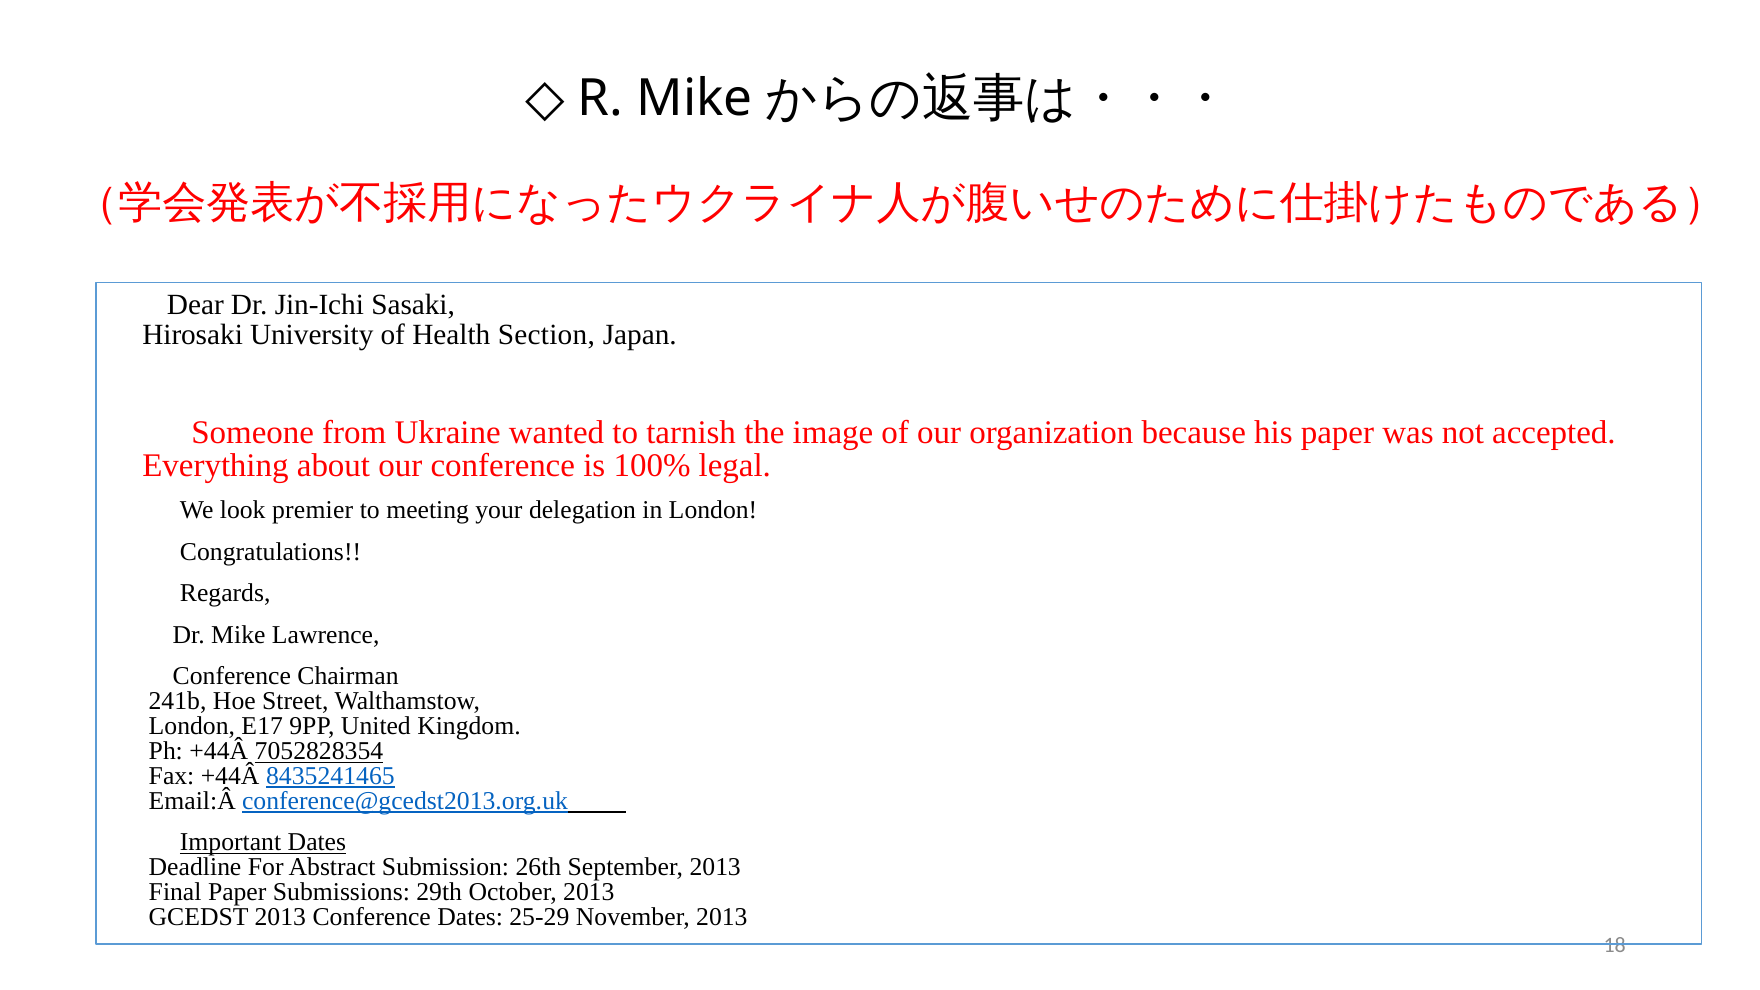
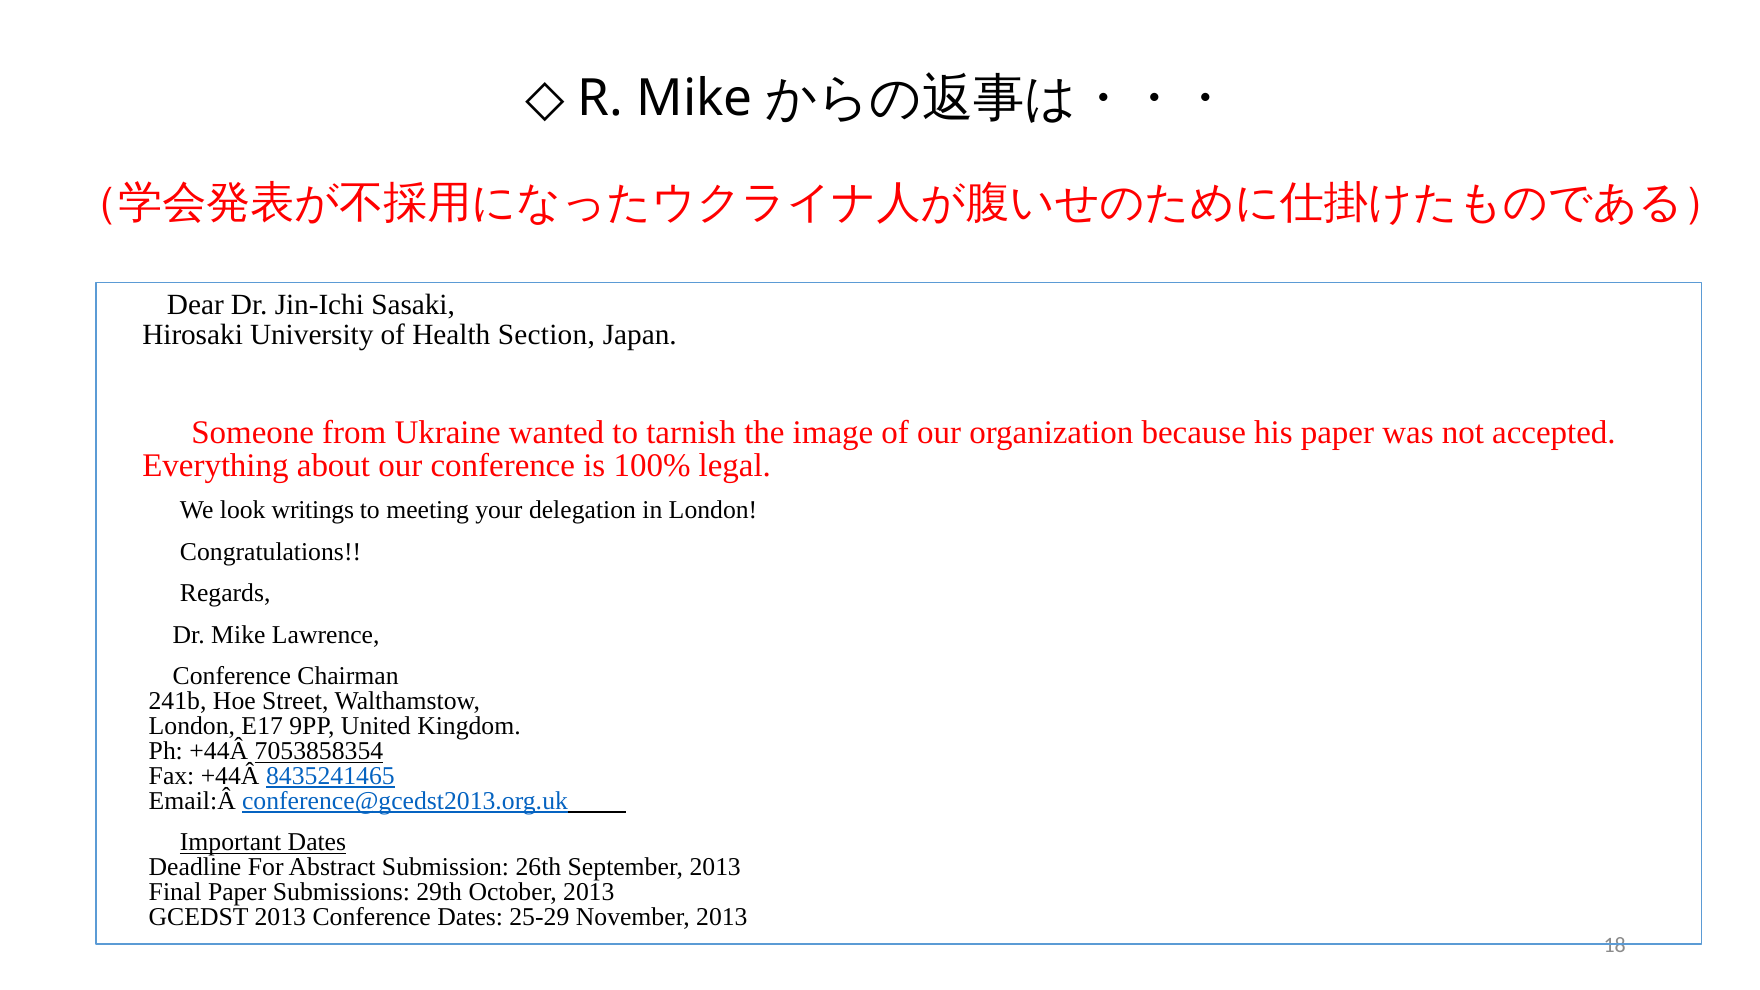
premier: premier -> writings (313, 510)
7052828354: 7052828354 -> 7053858354 (319, 751)
